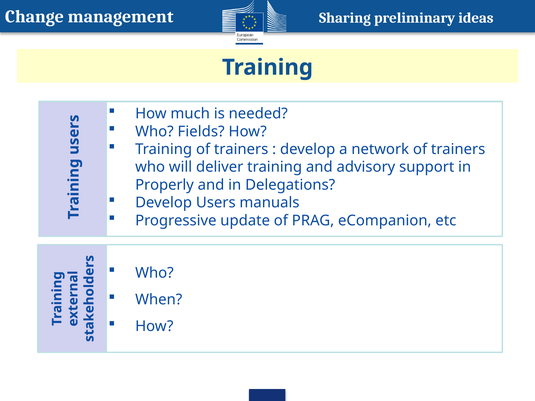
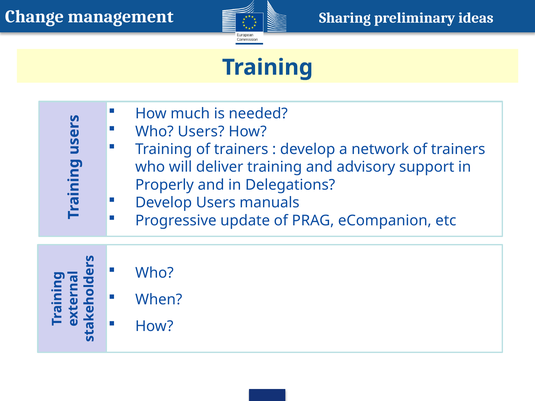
Who Fields: Fields -> Users (201, 132)
